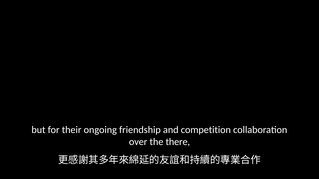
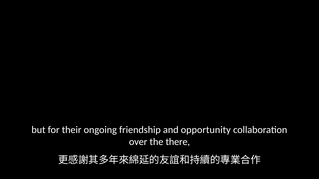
competition: competition -> opportunity (206, 130)
